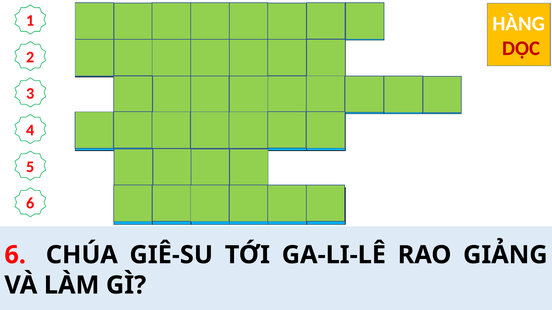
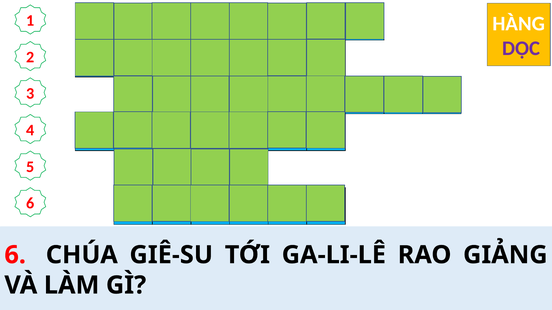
DỌC colour: red -> purple (521, 48)
